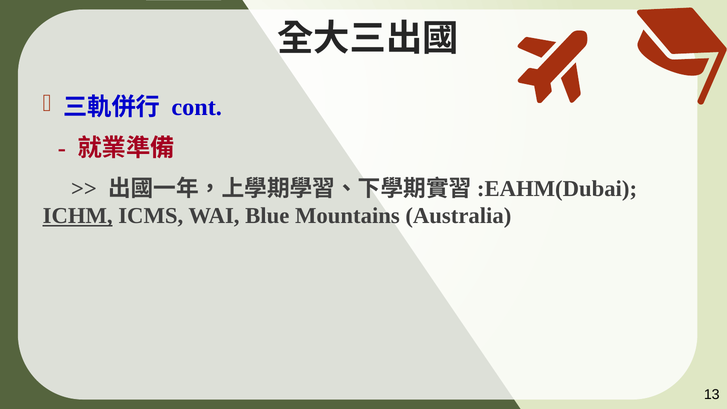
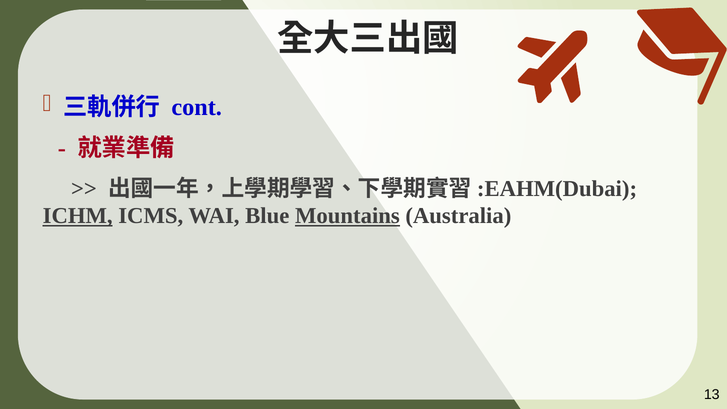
Mountains underline: none -> present (347, 216)
